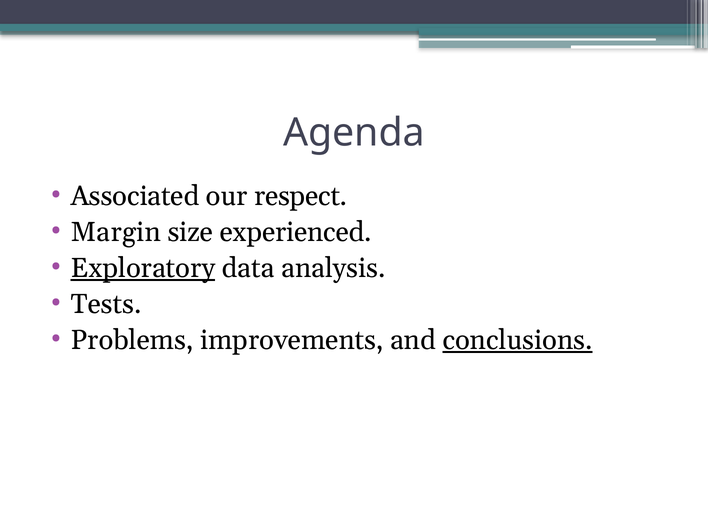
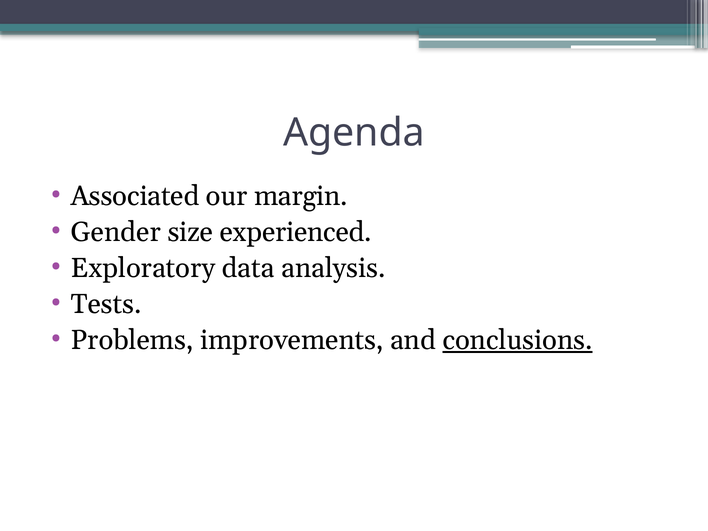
respect: respect -> margin (301, 196)
Margin: Margin -> Gender (116, 232)
Exploratory underline: present -> none (143, 268)
